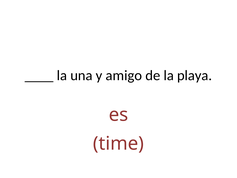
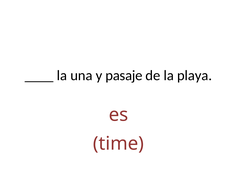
amigo: amigo -> pasaje (124, 75)
